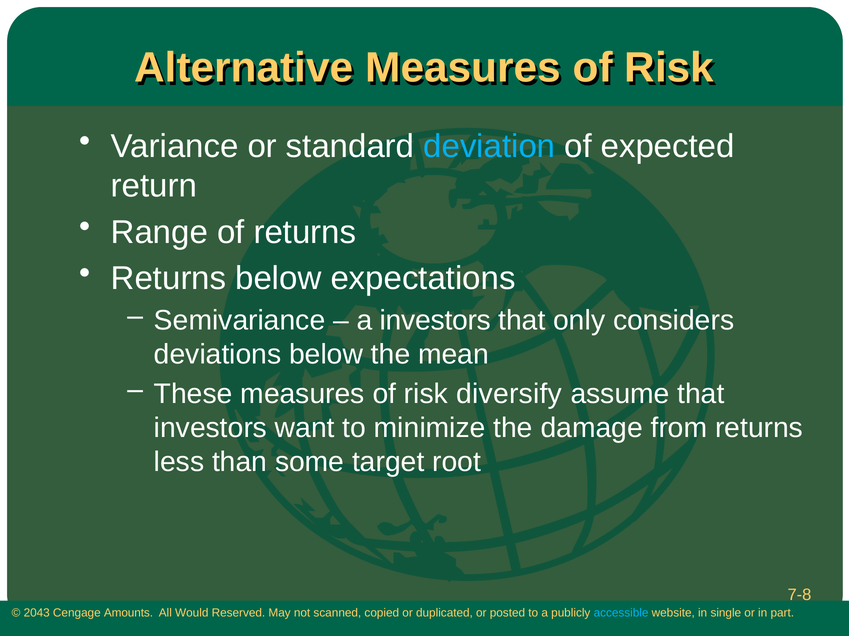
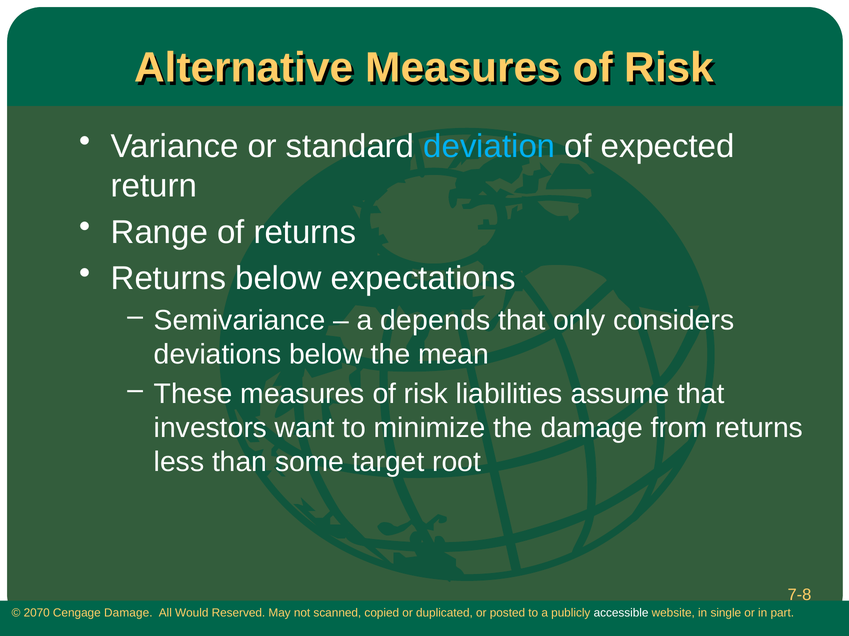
a investors: investors -> depends (435, 321)
diversify: diversify -> liabilities (509, 395)
2043: 2043 -> 2070 (37, 614)
Cengage Amounts: Amounts -> Damage (128, 614)
accessible colour: light blue -> white (621, 614)
